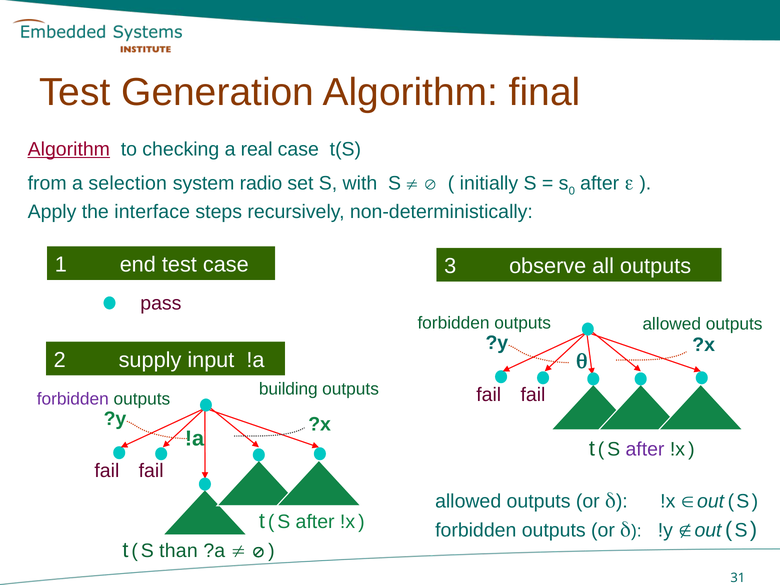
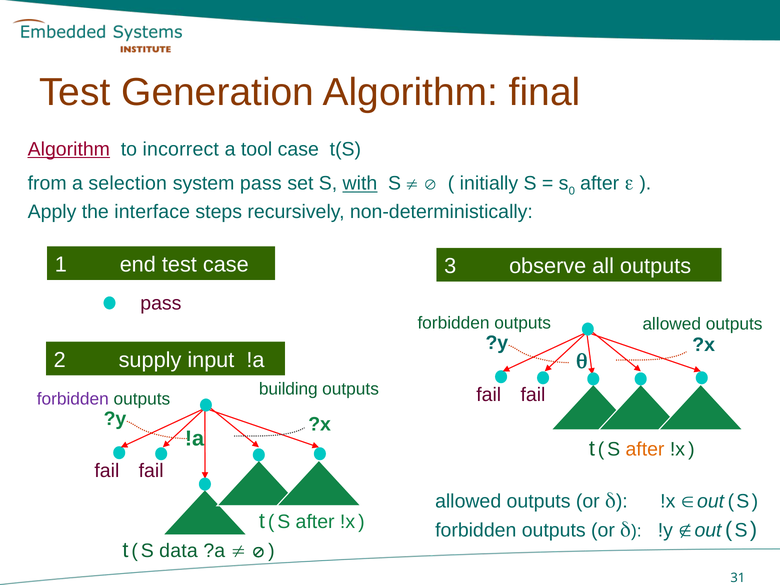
checking: checking -> incorrect (181, 149)
real: real -> tool (257, 149)
system radio: radio -> pass (261, 183)
with underline: none -> present (360, 183)
after colour: purple -> orange (645, 449)
than: than -> data (178, 551)
